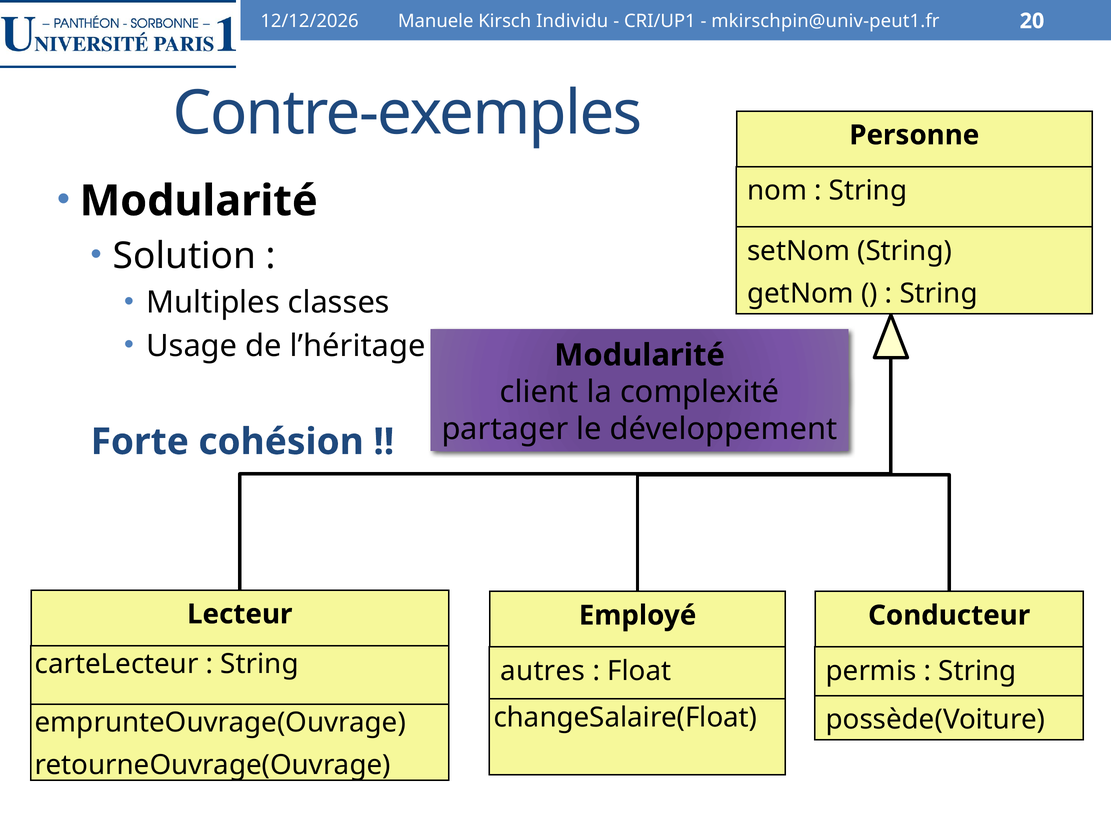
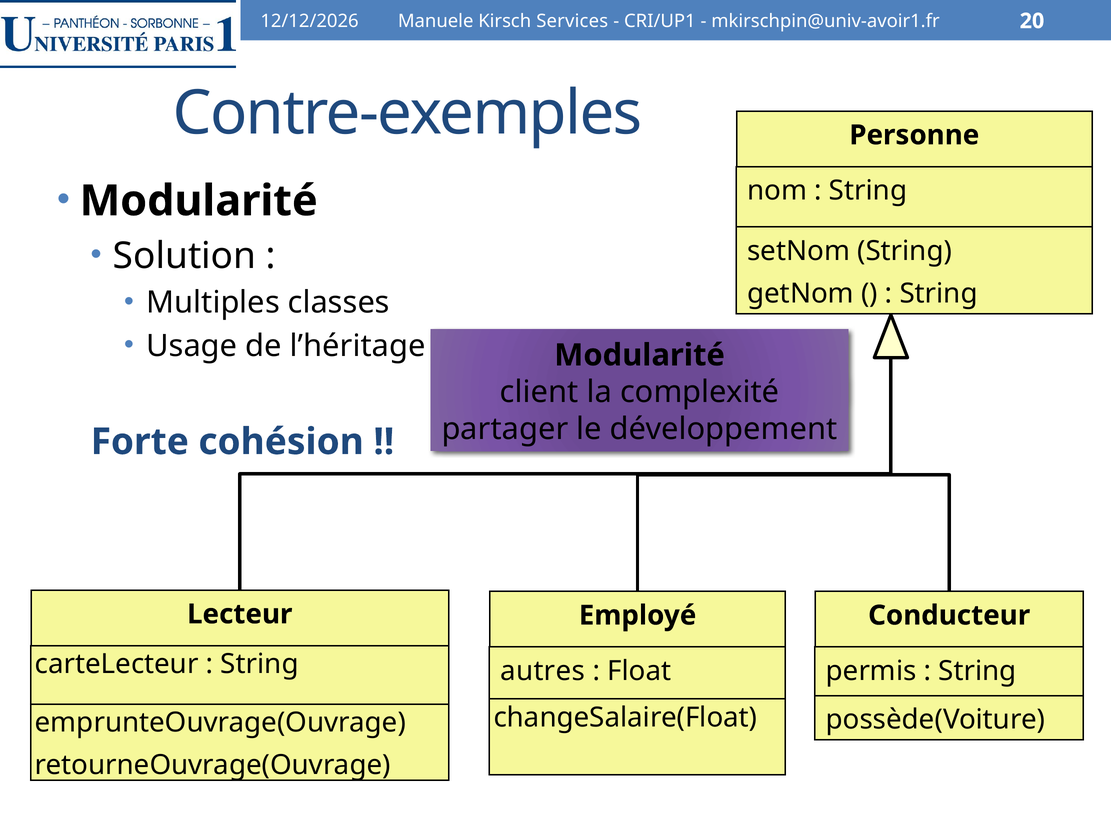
Individu: Individu -> Services (572, 21)
mkirschpin@univ-peut1.fr: mkirschpin@univ-peut1.fr -> mkirschpin@univ-avoir1.fr (825, 21)
